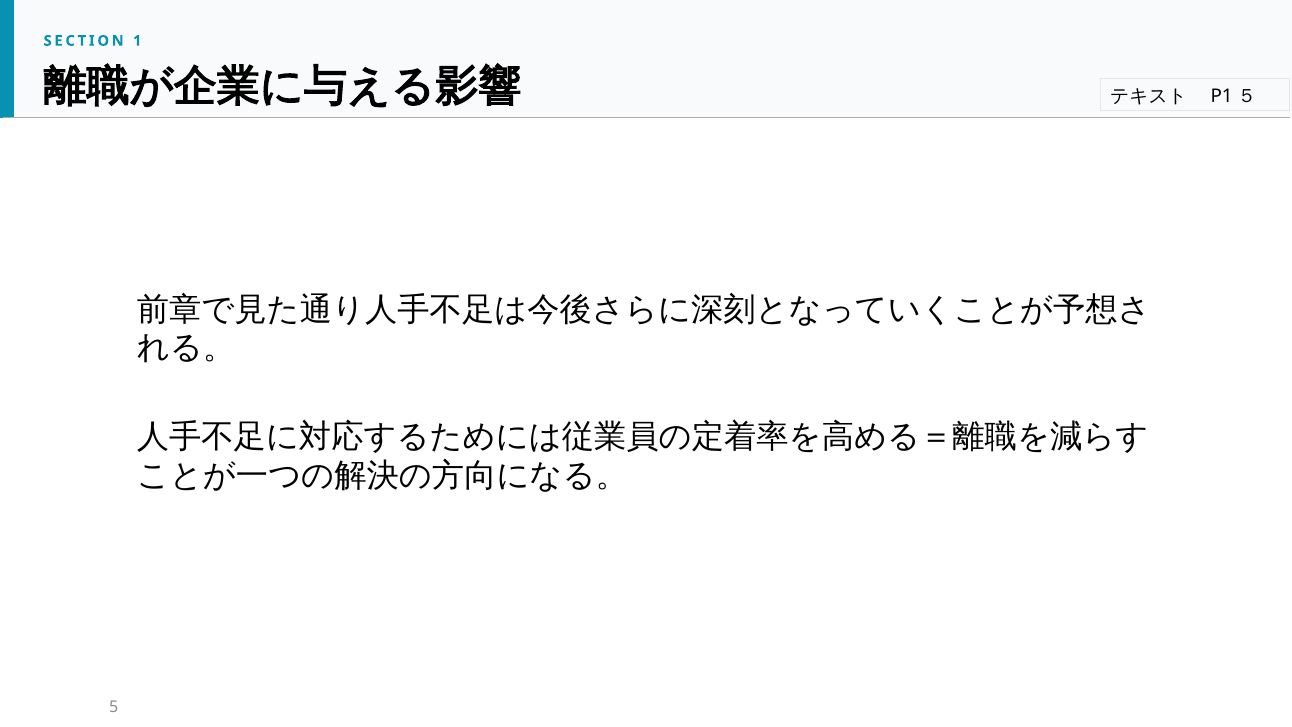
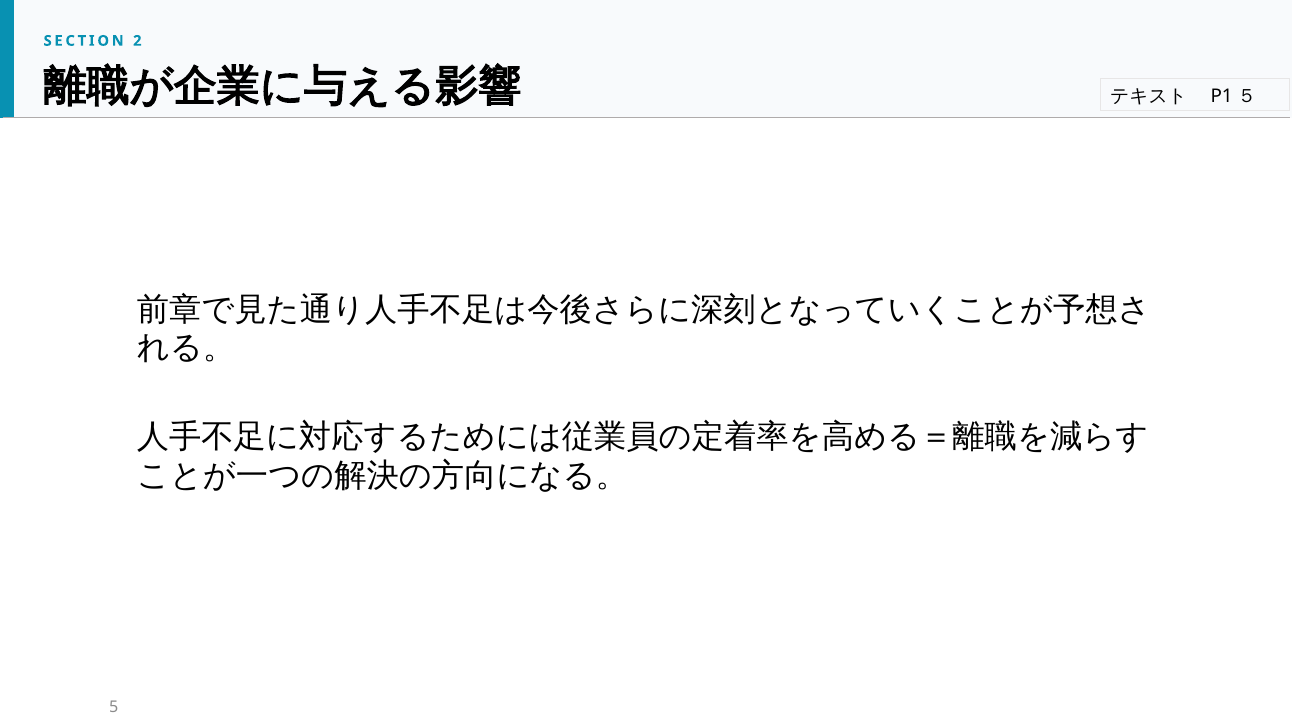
1: 1 -> 2 (137, 41)
